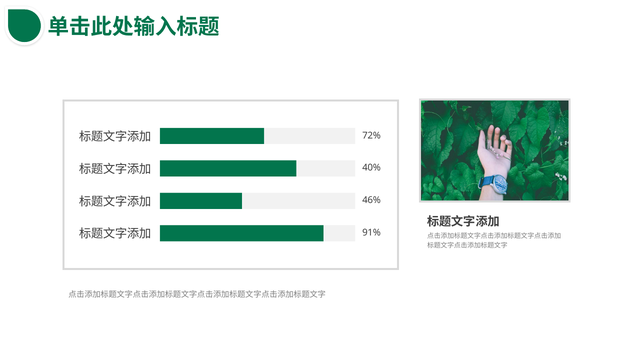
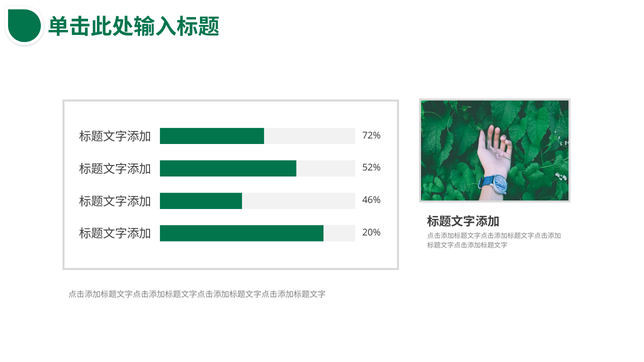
40%: 40% -> 52% (372, 168)
91%: 91% -> 20% (372, 233)
